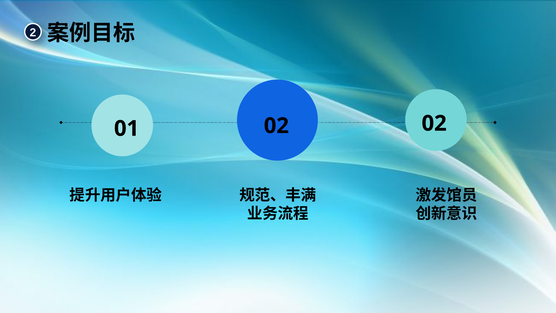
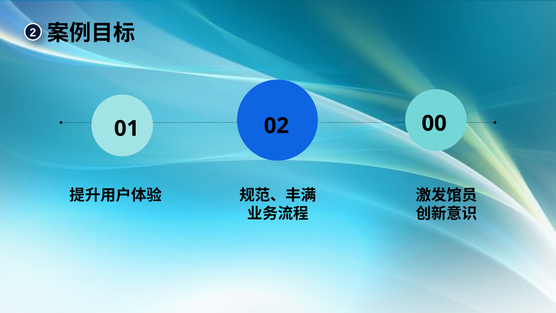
02 02: 02 -> 00 (434, 123)
